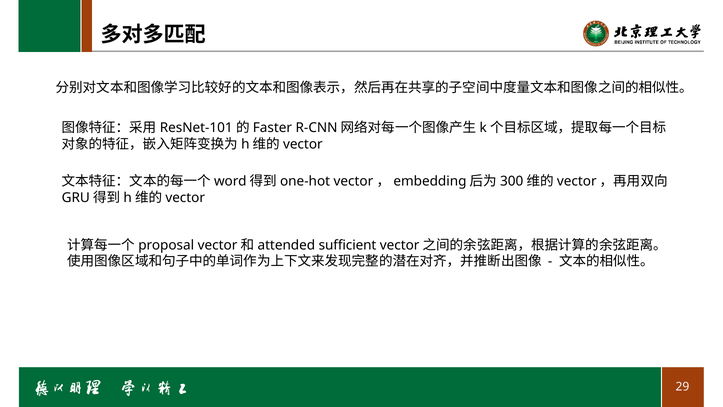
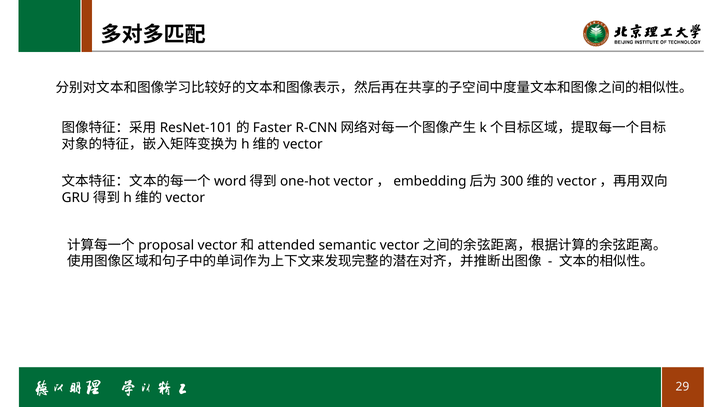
sufficient: sufficient -> semantic (347, 245)
